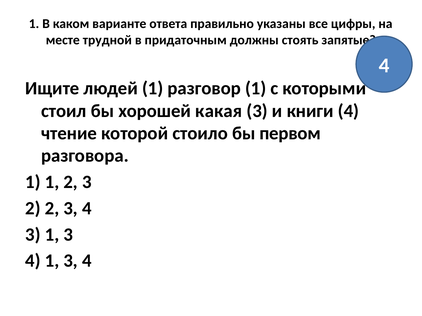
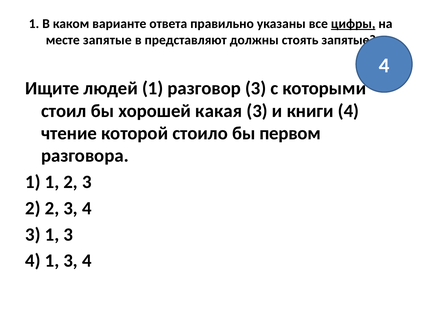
цифры underline: none -> present (353, 24)
месте трудной: трудной -> запятые (107, 40)
придаточным: придаточным -> представляют (186, 40)
разговор 1: 1 -> 3 (256, 89)
